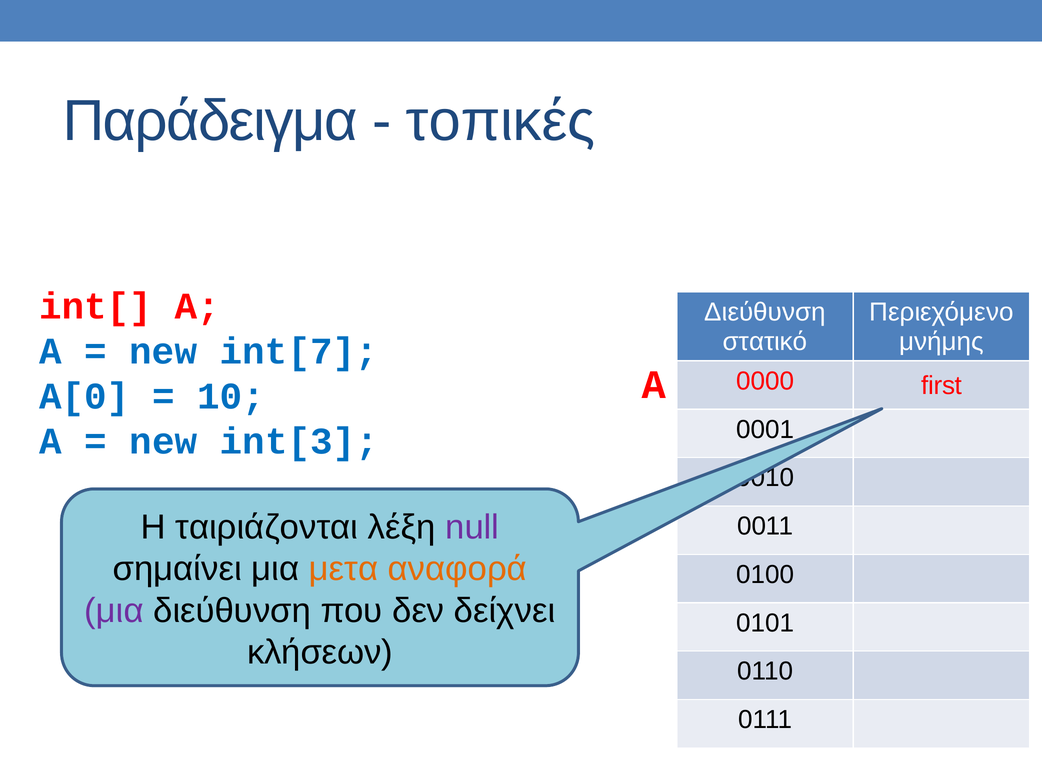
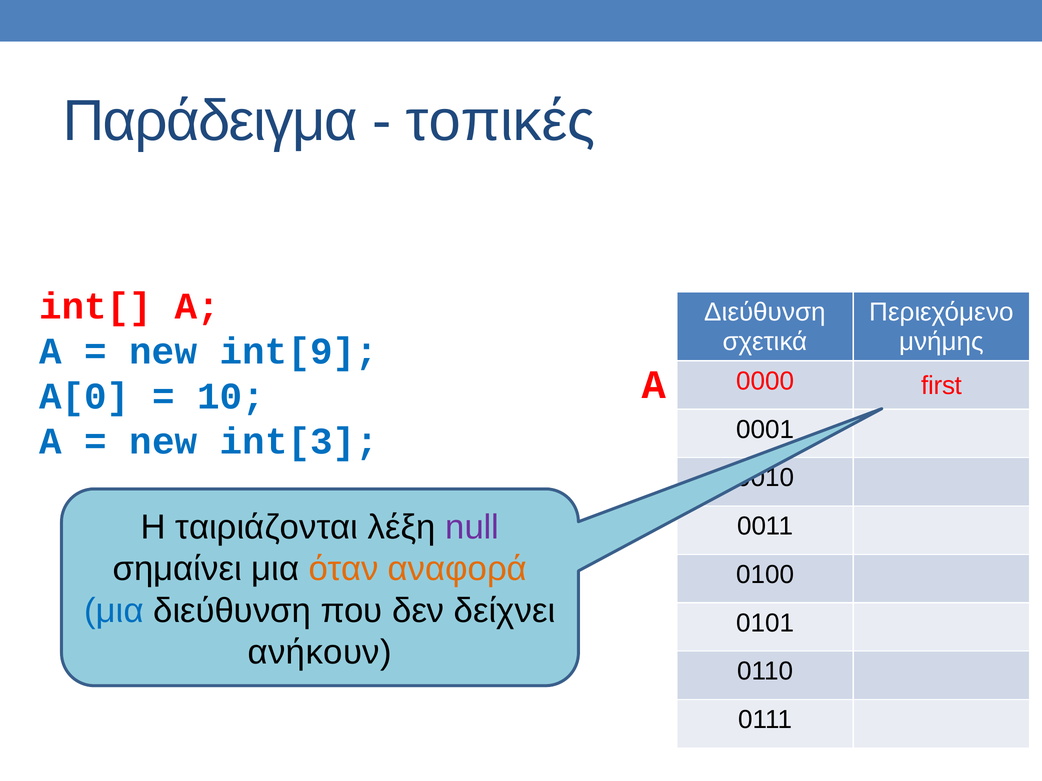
στατικό: στατικό -> σχετικά (765, 342)
int[7: int[7 -> int[9 (299, 351)
μετα: μετα -> όταν (344, 569)
μια colour: purple -> blue (114, 611)
κλήσεων: κλήσεων -> ανήκουν (320, 653)
